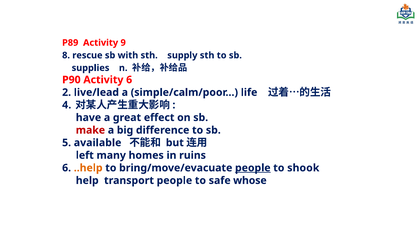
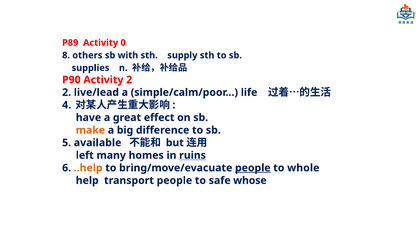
9: 9 -> 0 (123, 43)
rescue: rescue -> others (87, 55)
Activity 6: 6 -> 2 (129, 80)
make colour: red -> orange (90, 130)
ruins underline: none -> present (193, 155)
shook: shook -> whole (303, 168)
